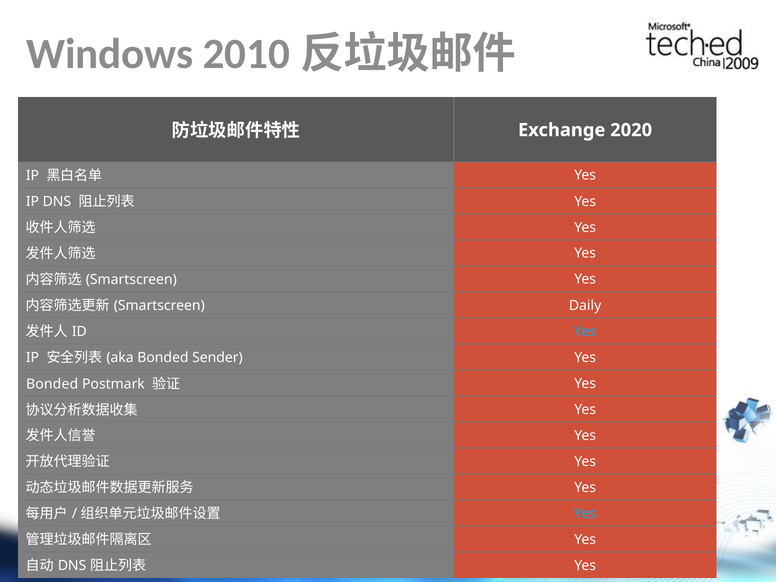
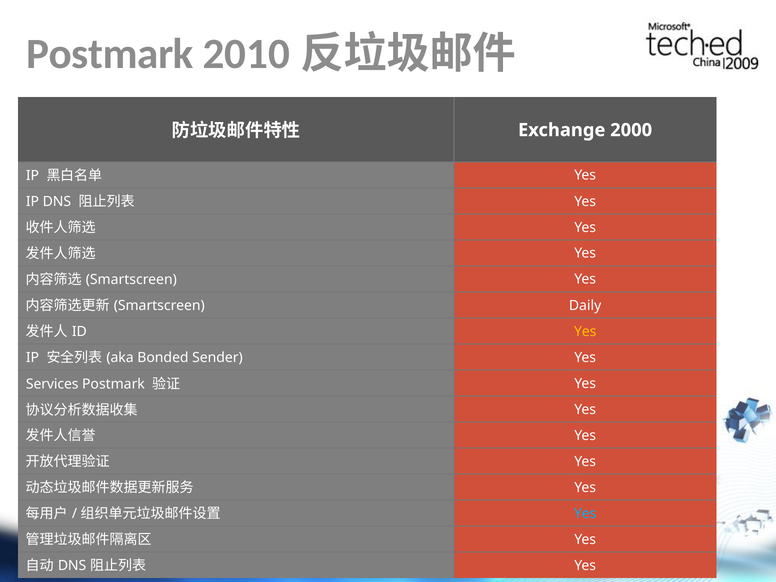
Windows: Windows -> Postmark (110, 54)
2020: 2020 -> 2000 (631, 130)
Yes colour: light blue -> yellow (585, 331)
Bonded: Bonded -> Services (52, 384)
